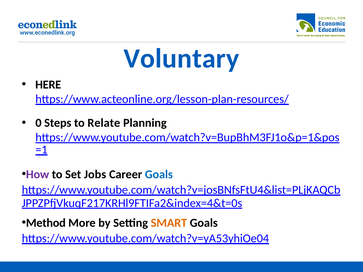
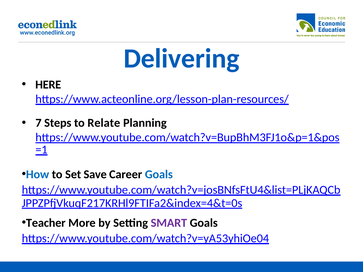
Voluntary: Voluntary -> Delivering (181, 59)
0: 0 -> 7 (38, 123)
How colour: purple -> blue (38, 175)
Jobs: Jobs -> Save (95, 175)
Method: Method -> Teacher (46, 223)
SMART colour: orange -> purple (169, 223)
